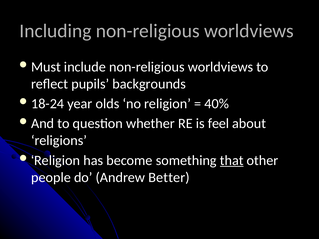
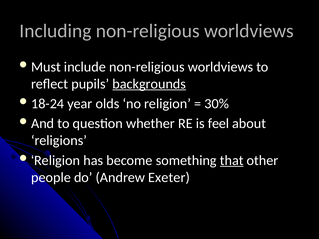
backgrounds underline: none -> present (149, 84)
40%: 40% -> 30% (217, 104)
Better: Better -> Exeter (169, 178)
